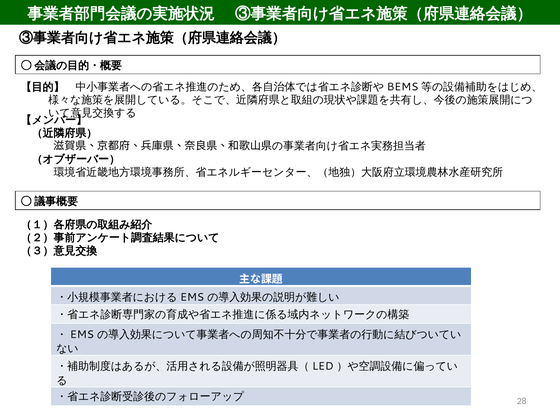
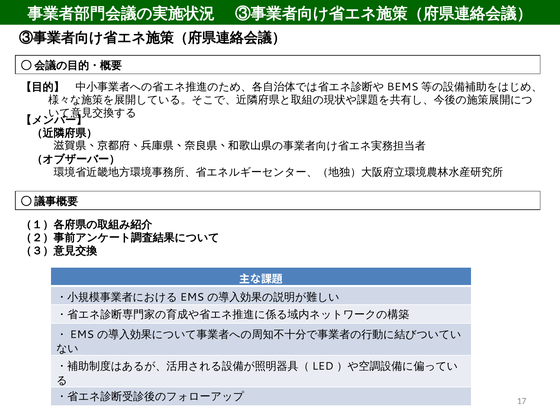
28: 28 -> 17 (522, 401)
